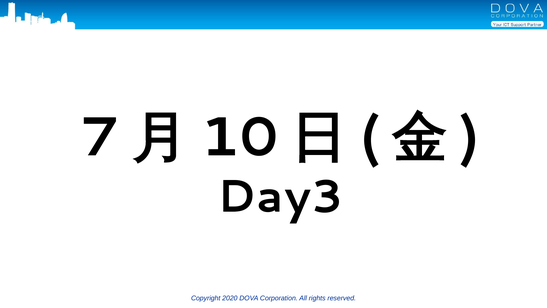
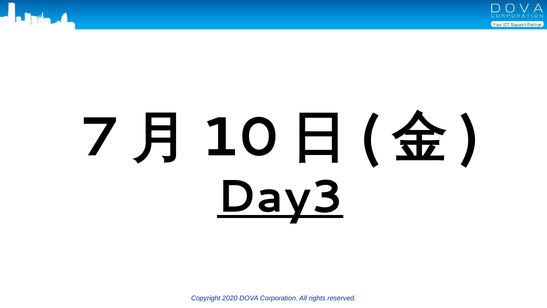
Day3 underline: none -> present (280, 197)
